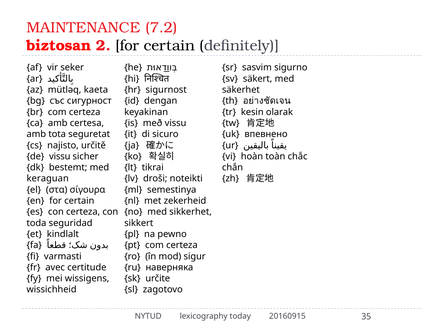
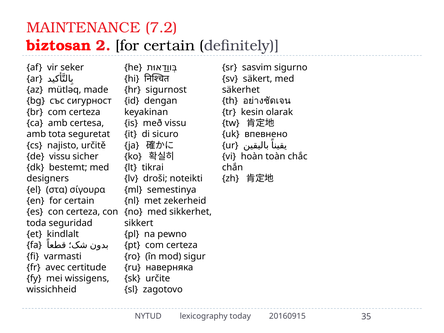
kaeta: kaeta -> made (96, 90)
keraguan: keraguan -> designers (48, 179)
